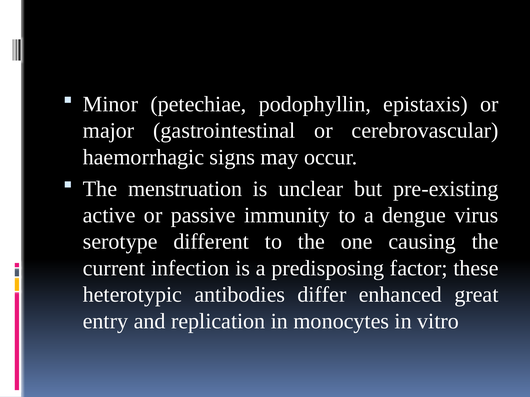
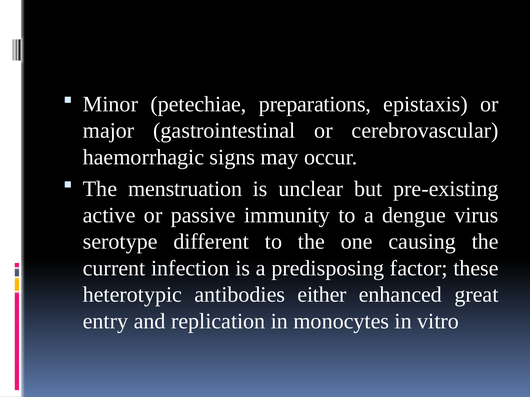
podophyllin: podophyllin -> preparations (315, 104)
differ: differ -> either (322, 295)
